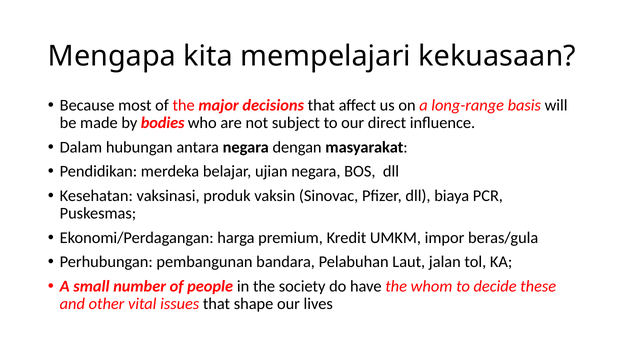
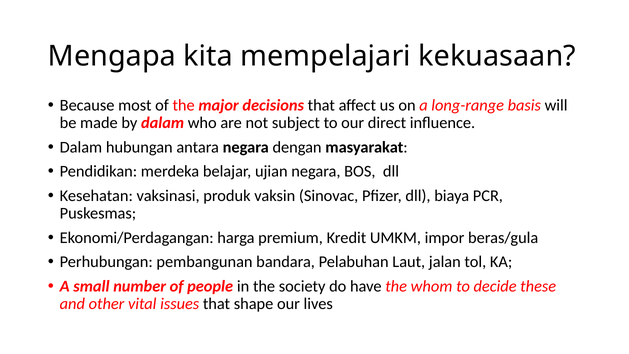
by bodies: bodies -> dalam (163, 123)
